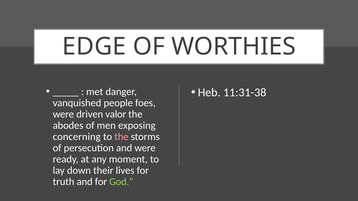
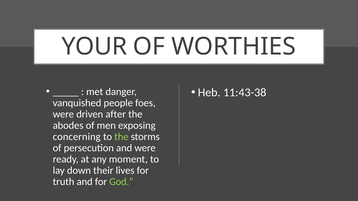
EDGE: EDGE -> YOUR (94, 47)
11:31-38: 11:31-38 -> 11:43-38 (245, 93)
valor: valor -> after (116, 114)
the colour: pink -> light green (121, 137)
